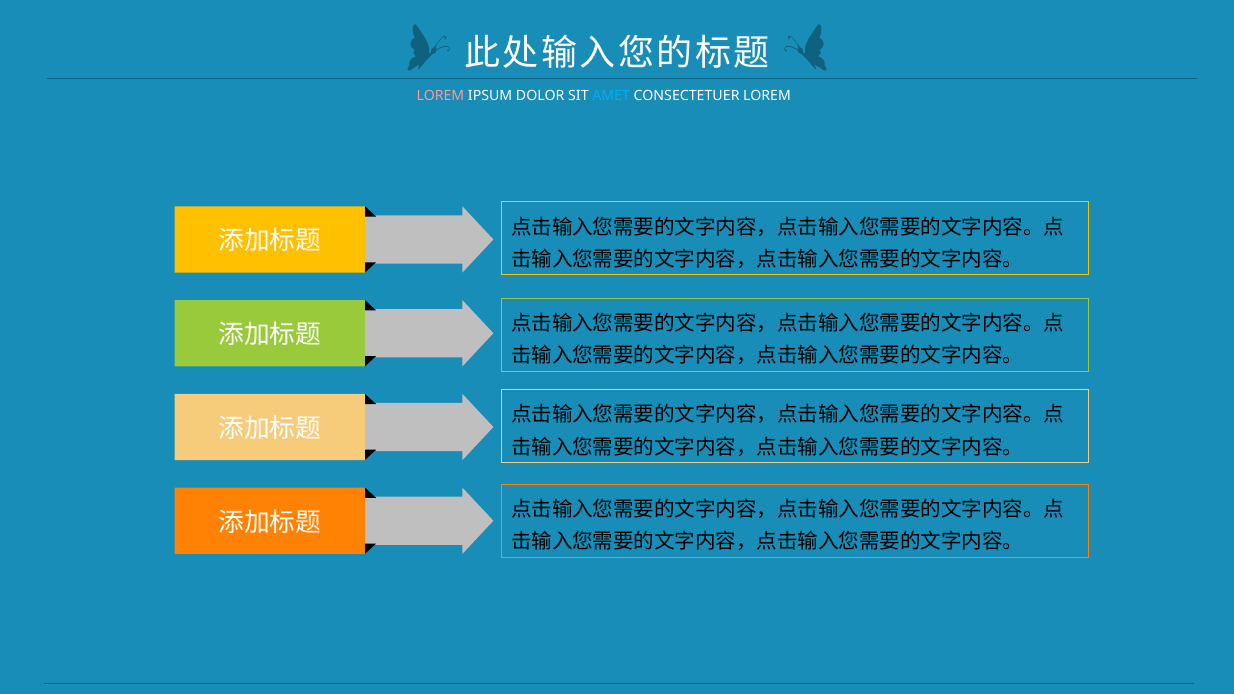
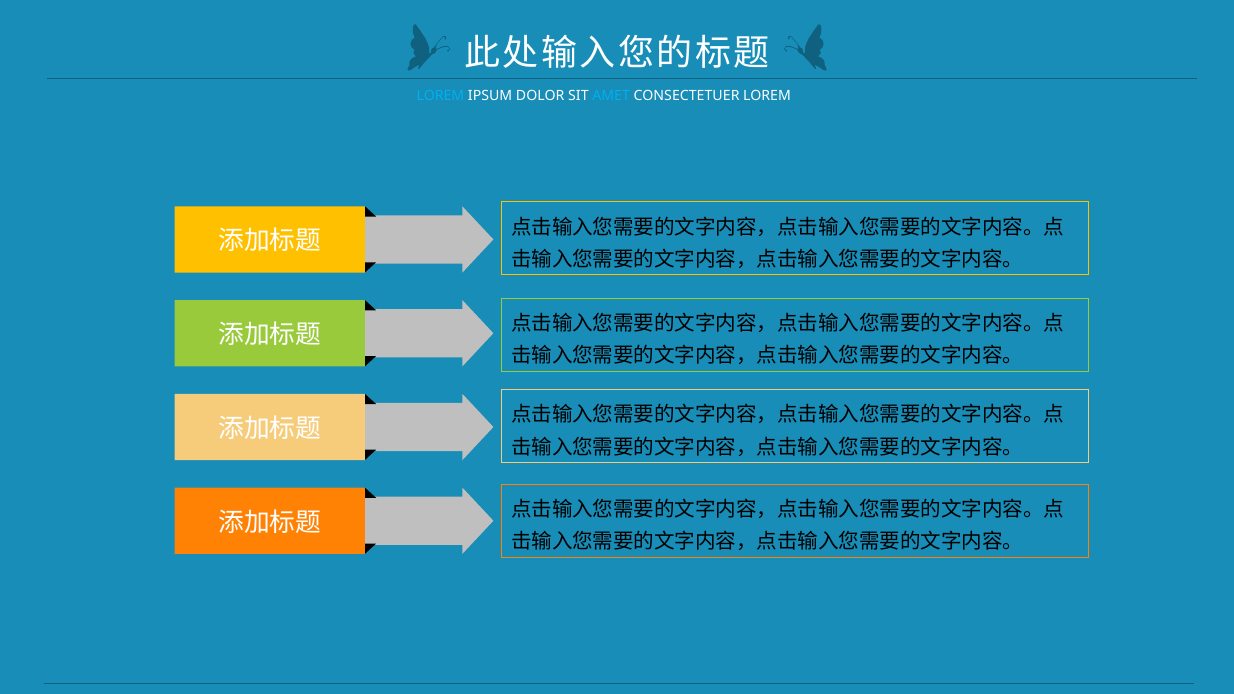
LOREM colour: pink -> light blue (440, 96)
